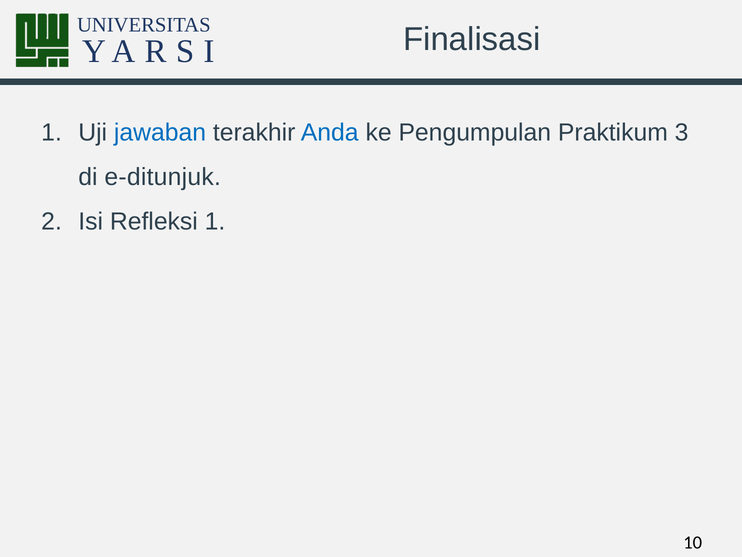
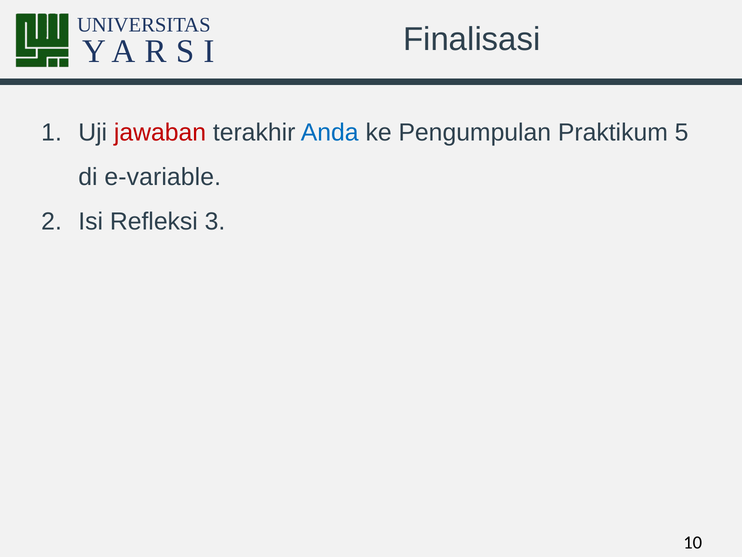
jawaban colour: blue -> red (160, 132)
3: 3 -> 5 (682, 132)
e-ditunjuk: e-ditunjuk -> e-variable (163, 177)
Refleksi 1: 1 -> 3 (215, 221)
